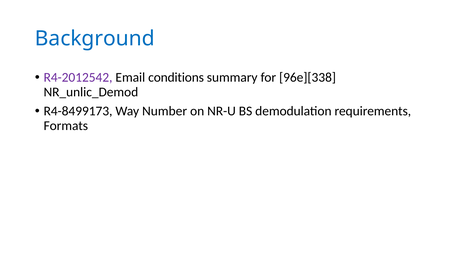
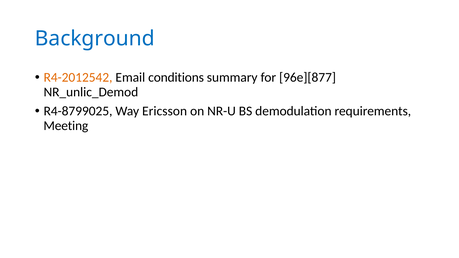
R4-2012542 colour: purple -> orange (78, 78)
96e][338: 96e][338 -> 96e][877 (308, 78)
R4-8499173: R4-8499173 -> R4-8799025 (78, 111)
Number: Number -> Ericsson (165, 111)
Formats: Formats -> Meeting (66, 126)
